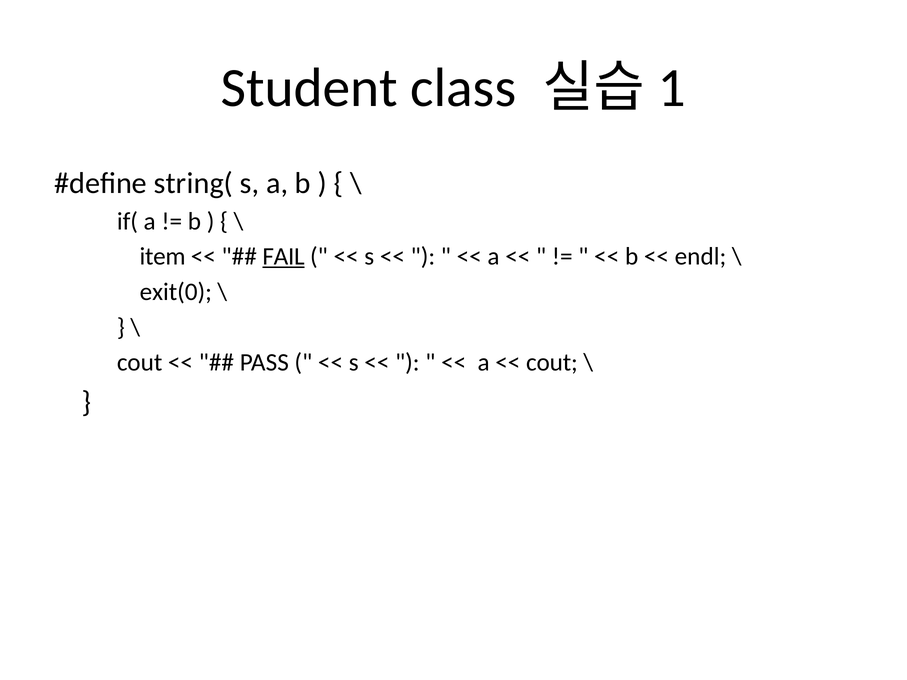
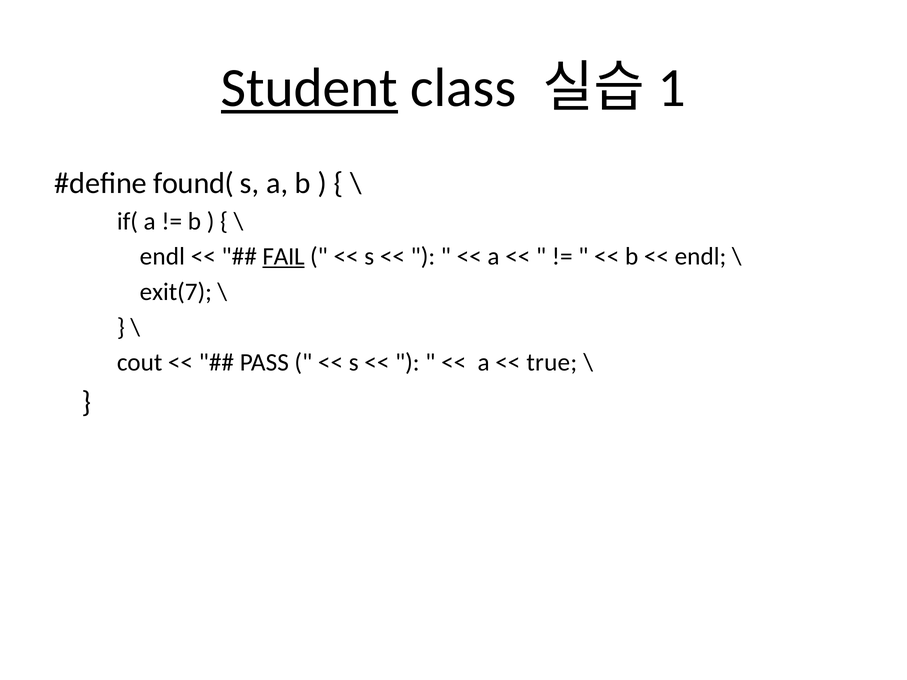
Student underline: none -> present (309, 88)
string(: string( -> found( (194, 184)
item: item -> endl (162, 257)
exit(0: exit(0 -> exit(7 (176, 292)
cout: cout -> true (552, 363)
